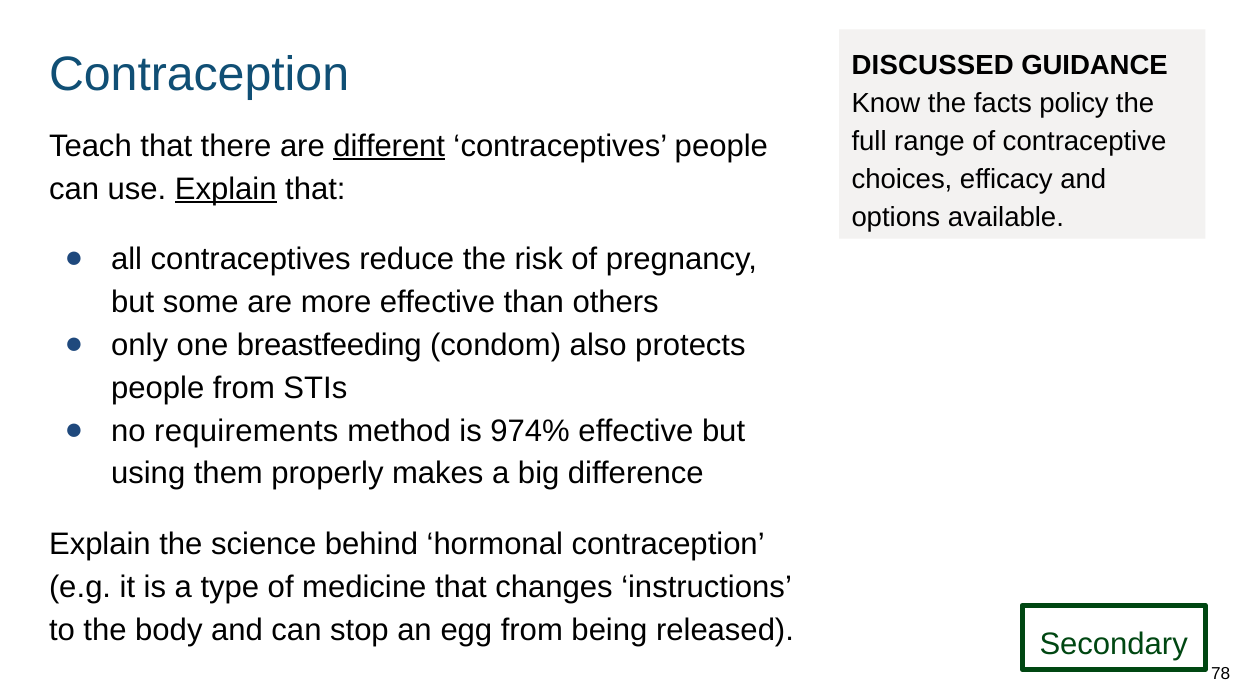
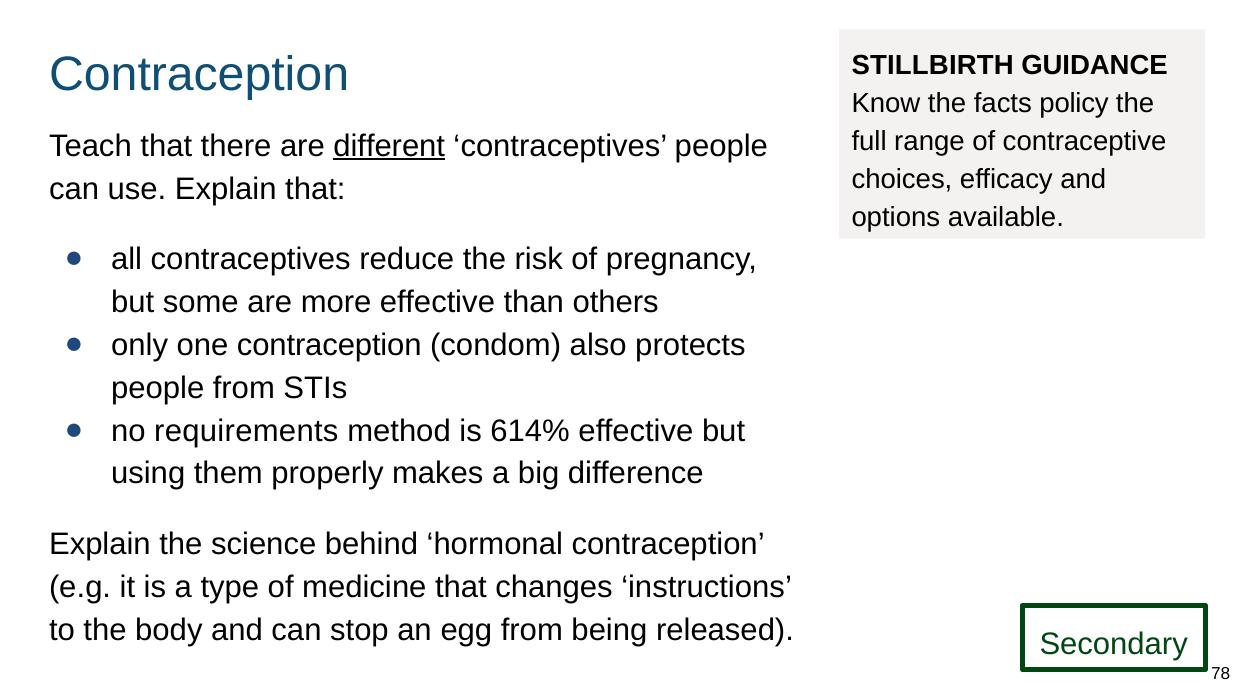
DISCUSSED: DISCUSSED -> STILLBIRTH (933, 65)
Explain underline: present -> none (226, 189)
one breastfeeding: breastfeeding -> contraception (329, 345)
974%: 974% -> 614% (530, 431)
